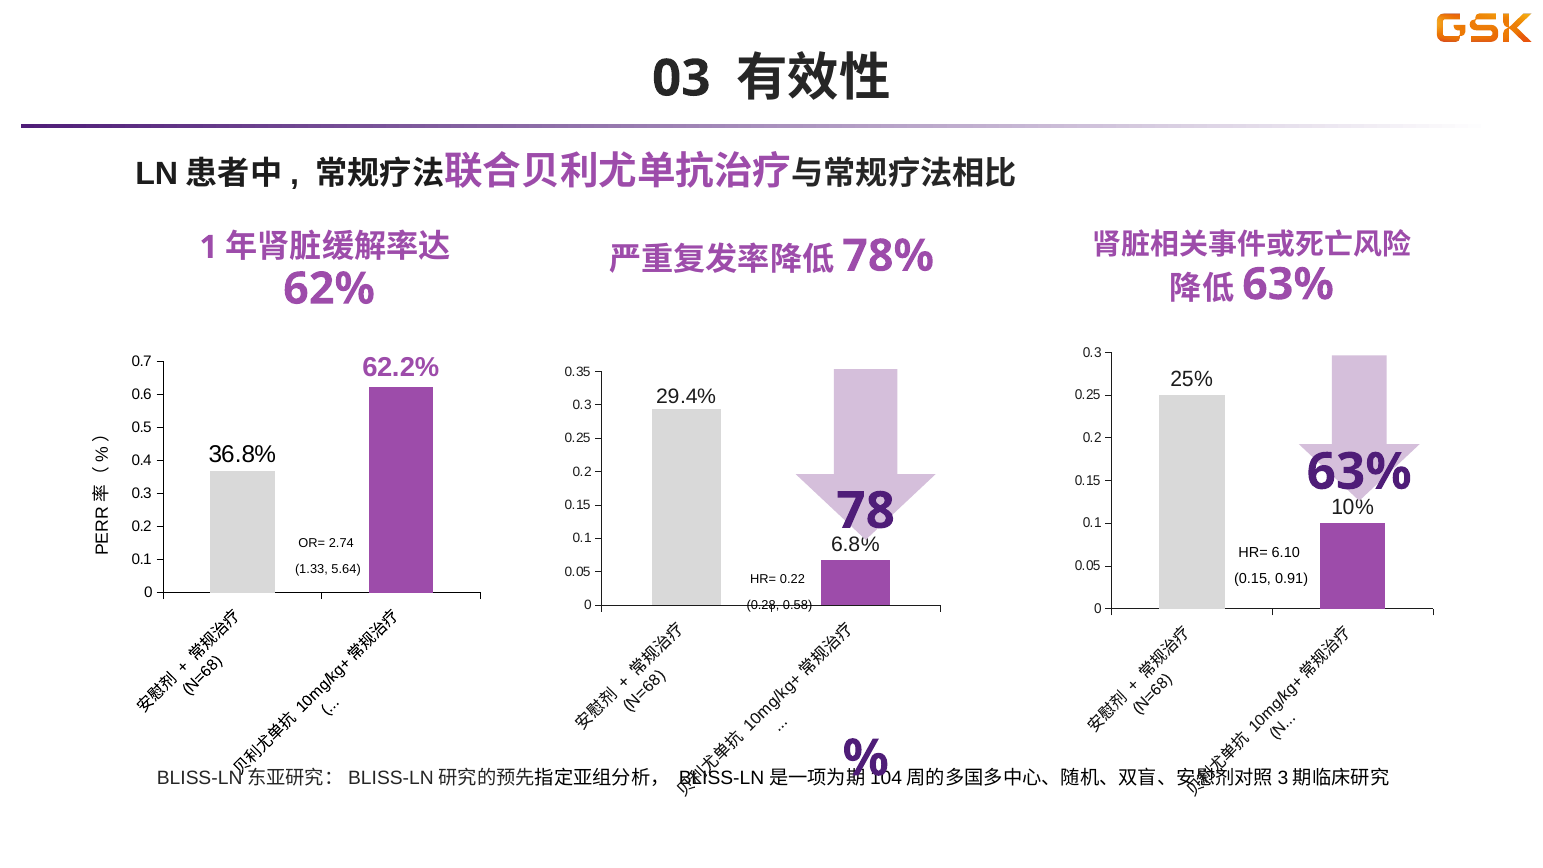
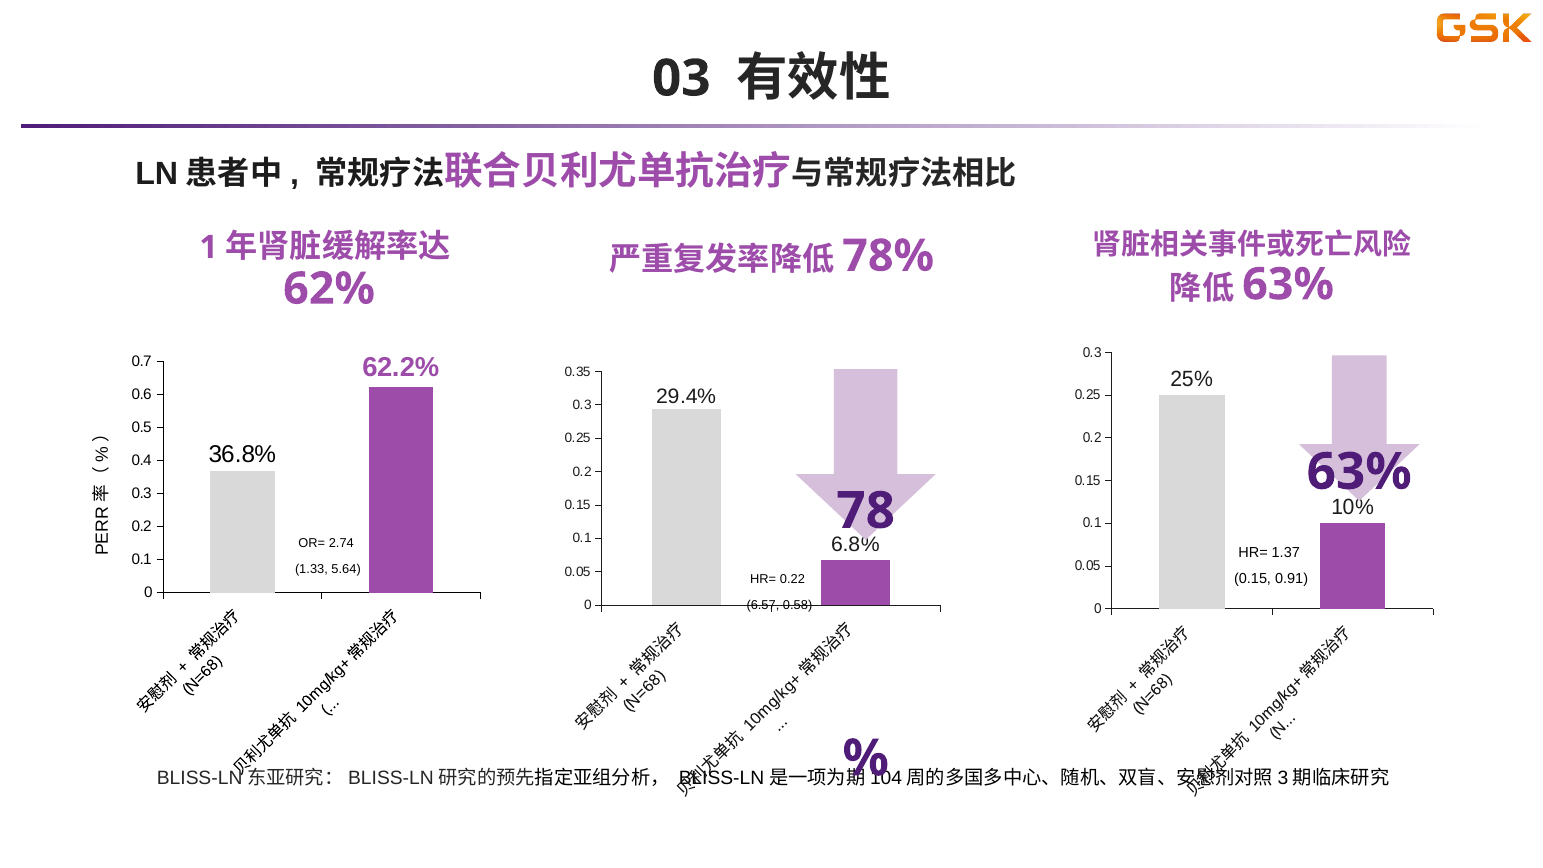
6.10: 6.10 -> 1.37 (1286, 553)
0.28: 0.28 -> 6.57 (763, 605)
